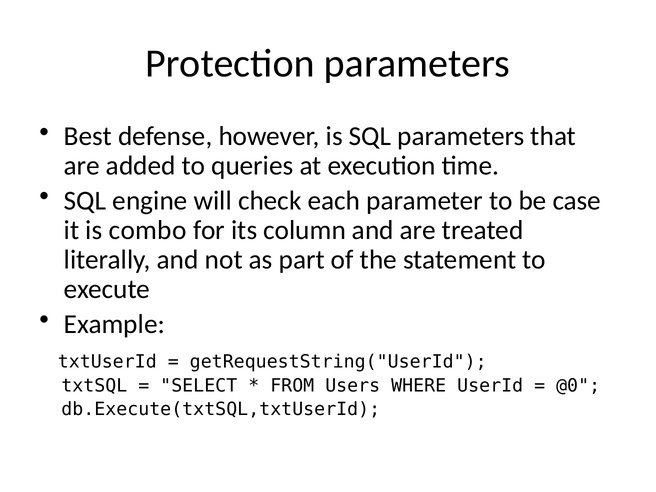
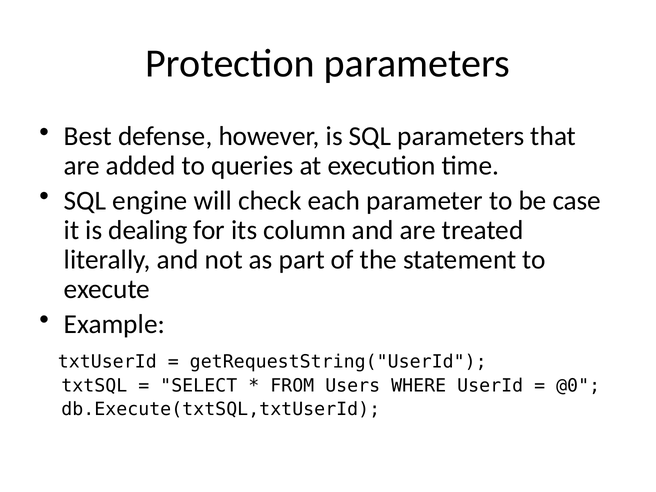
combo: combo -> dealing (148, 230)
